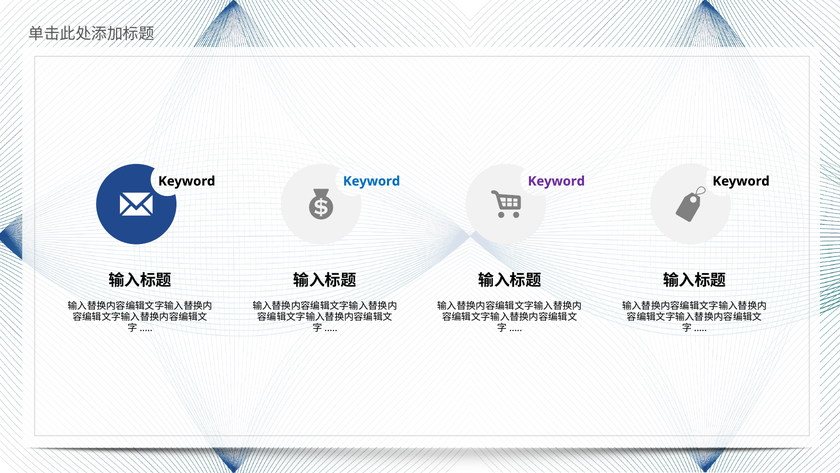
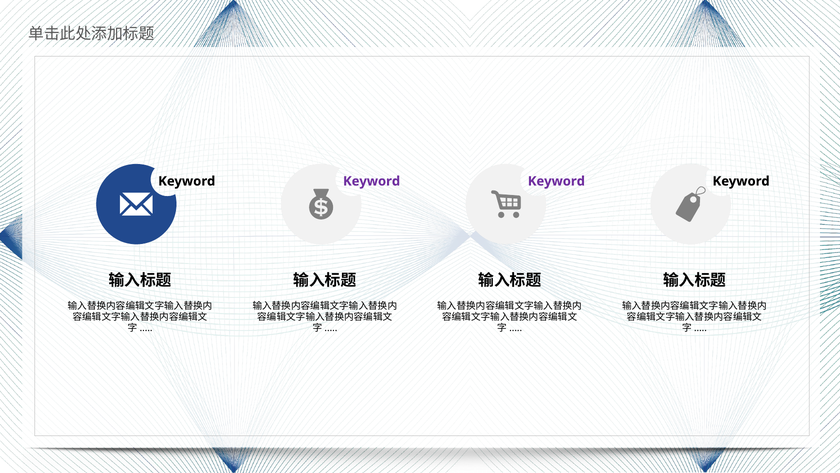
Keyword colour: blue -> purple (372, 181)
